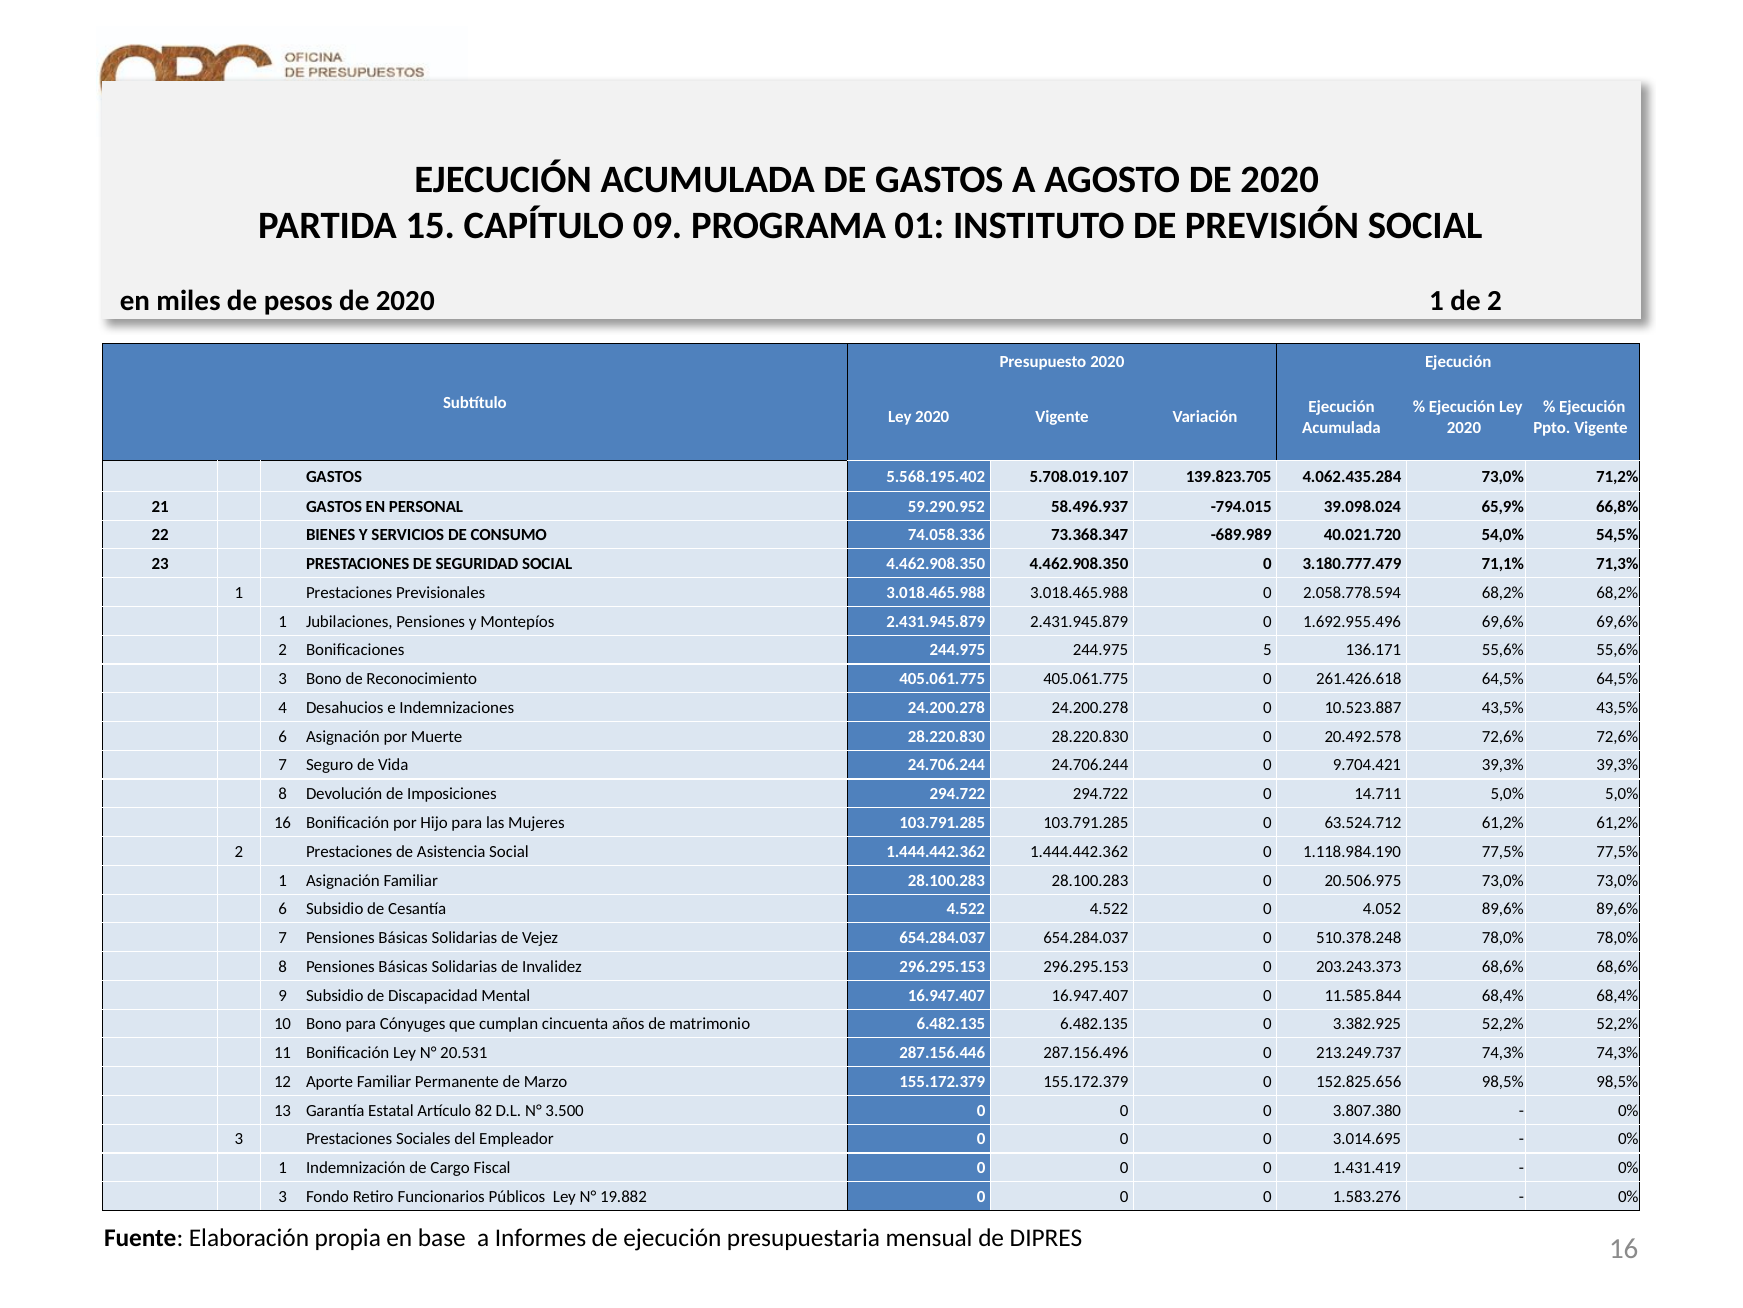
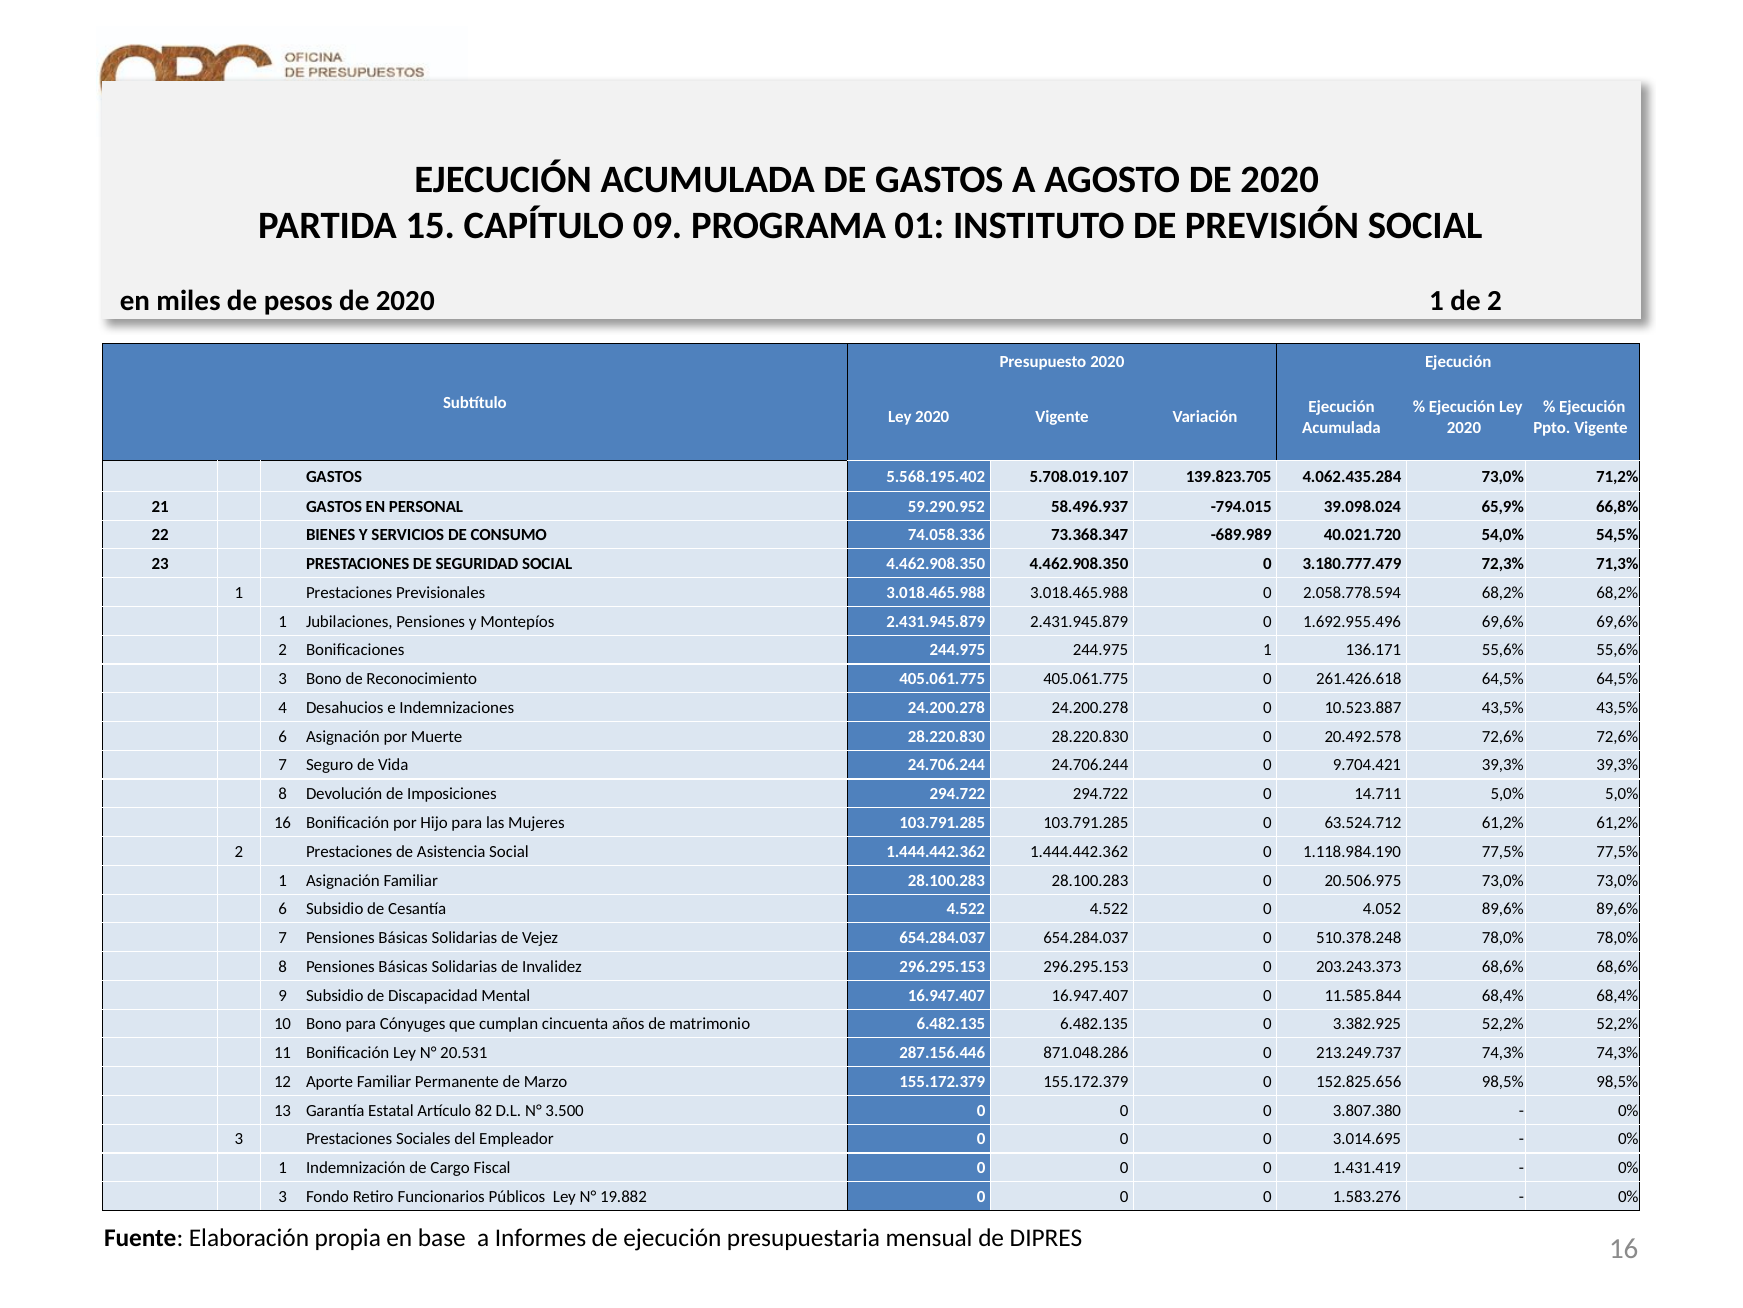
71,1%: 71,1% -> 72,3% (1503, 564)
244.975 5: 5 -> 1 (1267, 650)
287.156.496: 287.156.496 -> 871.048.286 (1086, 1052)
